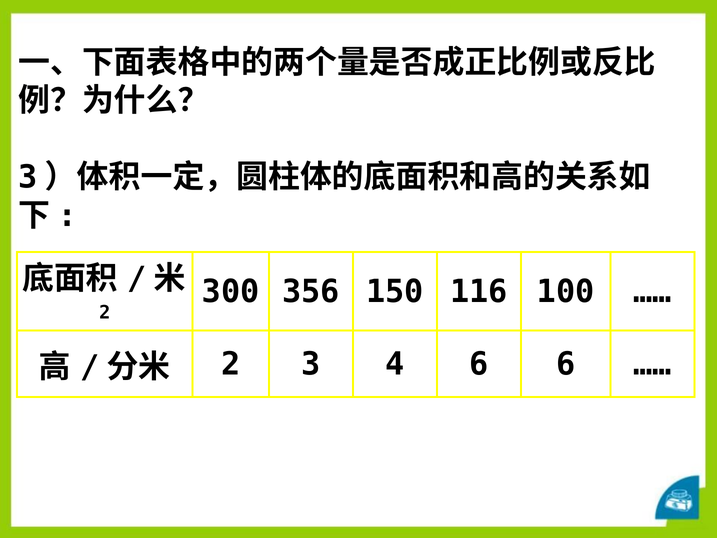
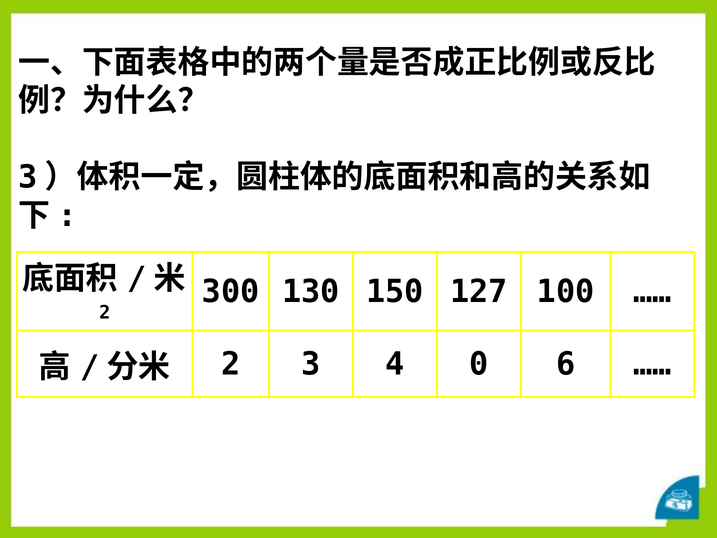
356: 356 -> 130 (311, 292)
116: 116 -> 127 (479, 292)
4 6: 6 -> 0 (479, 364)
